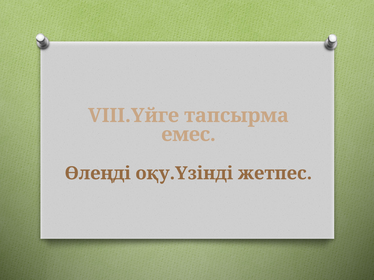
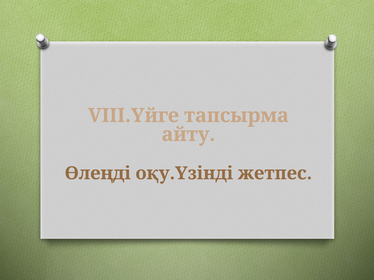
емес: емес -> айту (188, 135)
